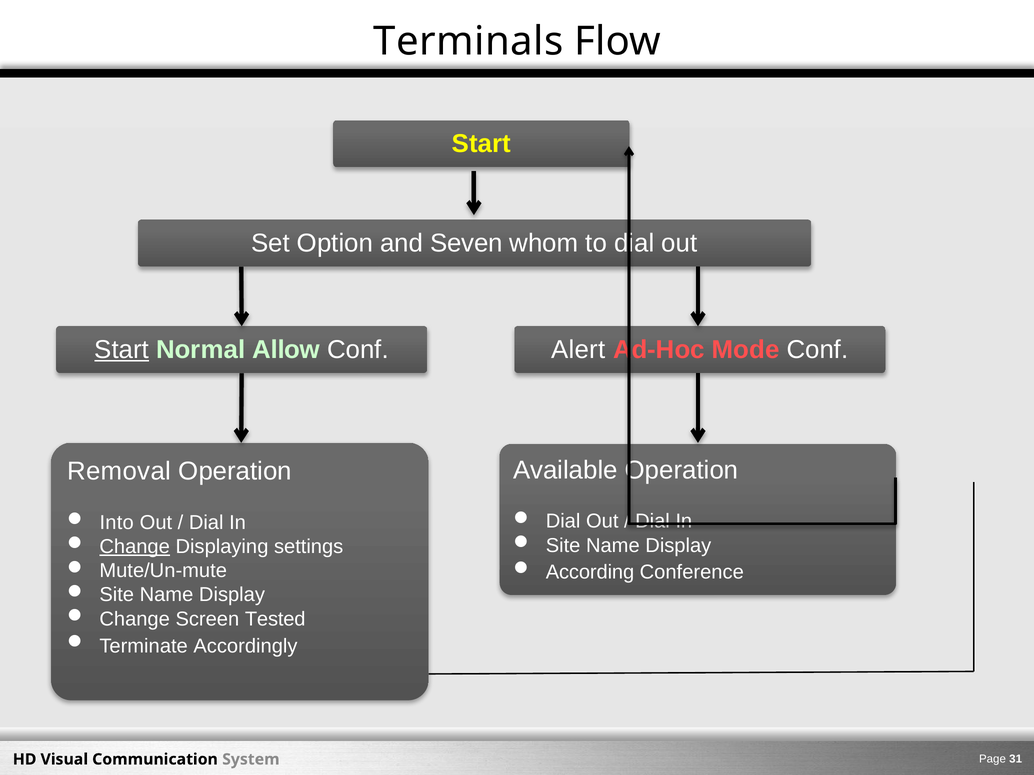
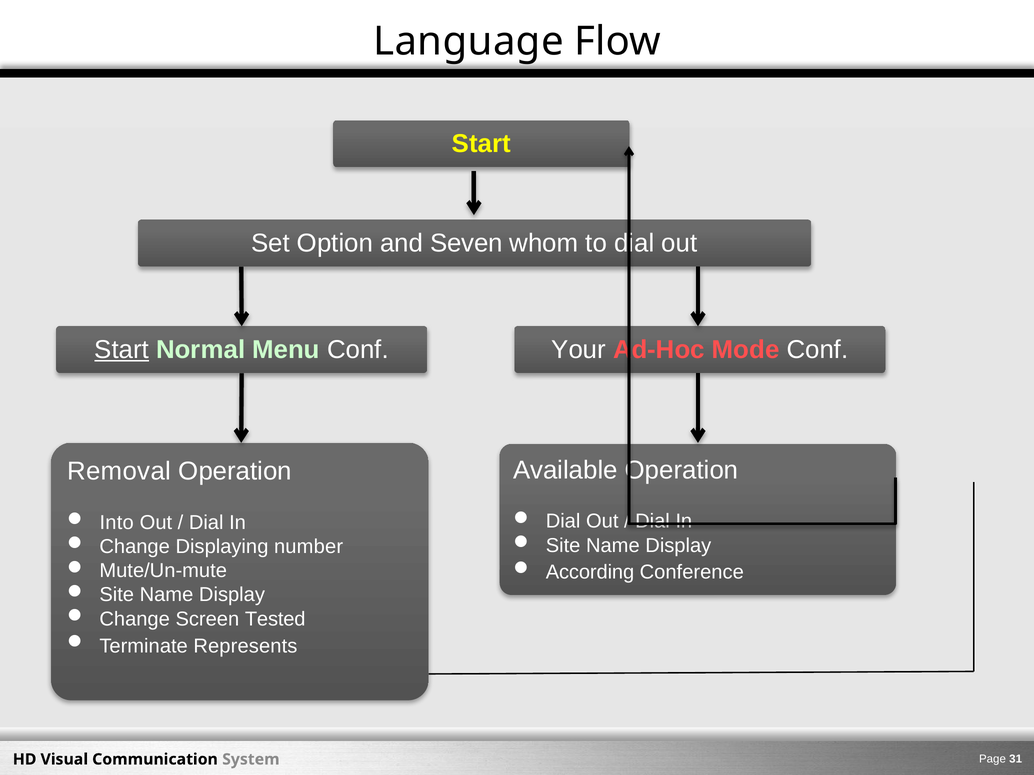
Terminals: Terminals -> Language (468, 42)
Allow: Allow -> Menu (286, 350)
Alert: Alert -> Your (579, 350)
Change underline: present -> none (135, 547)
settings: settings -> number (309, 547)
Accordingly: Accordingly -> Represents (245, 646)
